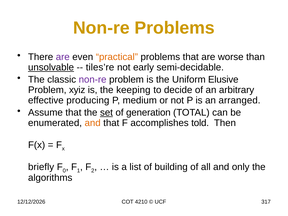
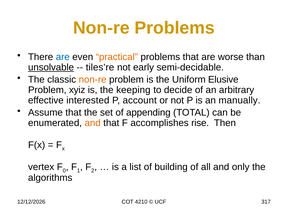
are colour: purple -> blue (63, 57)
non-re colour: purple -> orange (93, 80)
producing: producing -> interested (88, 100)
medium: medium -> account (140, 100)
arranged: arranged -> manually (240, 100)
set underline: present -> none (106, 113)
generation: generation -> appending (148, 113)
told: told -> rise (200, 123)
briefly: briefly -> vertex (41, 167)
